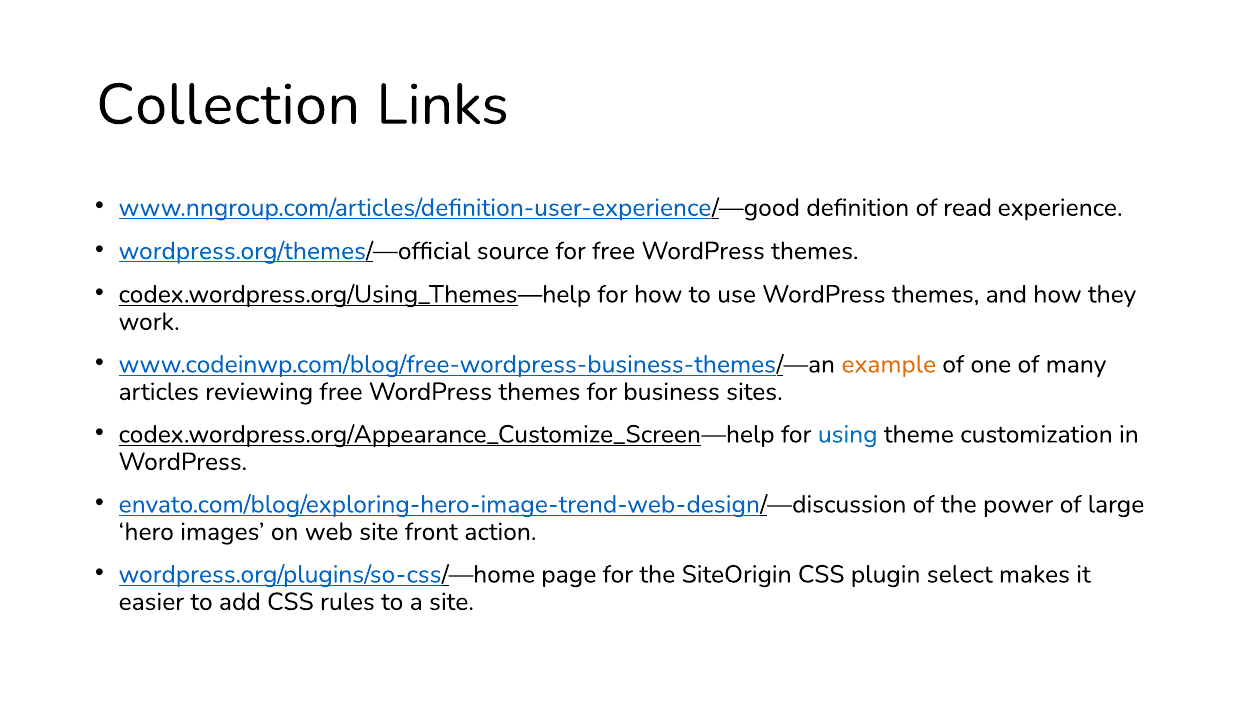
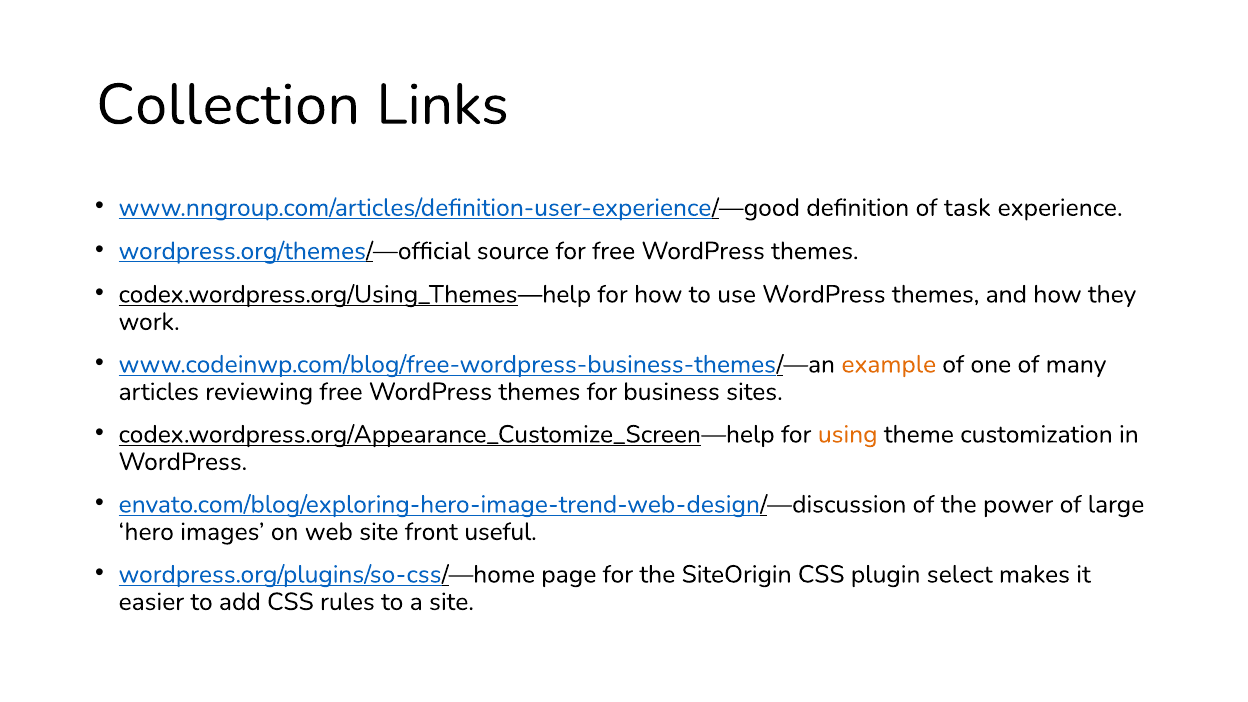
read: read -> task (967, 208)
using colour: blue -> orange (848, 434)
action: action -> useful (501, 532)
